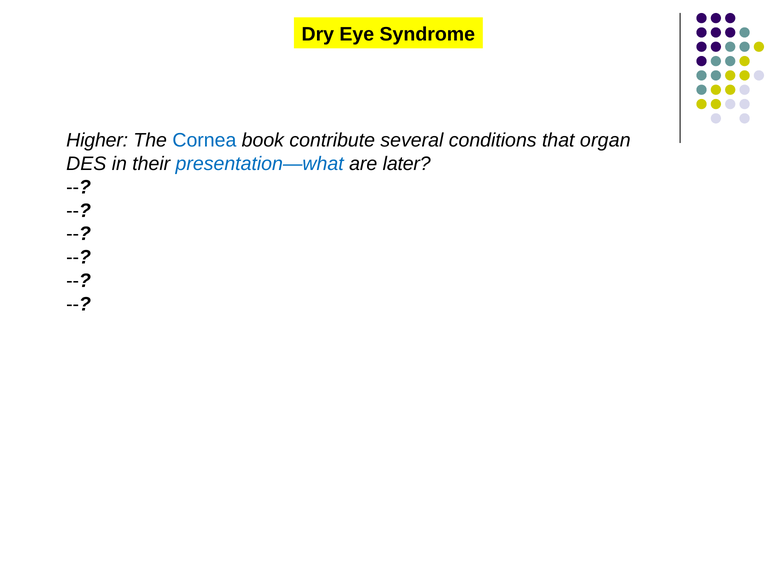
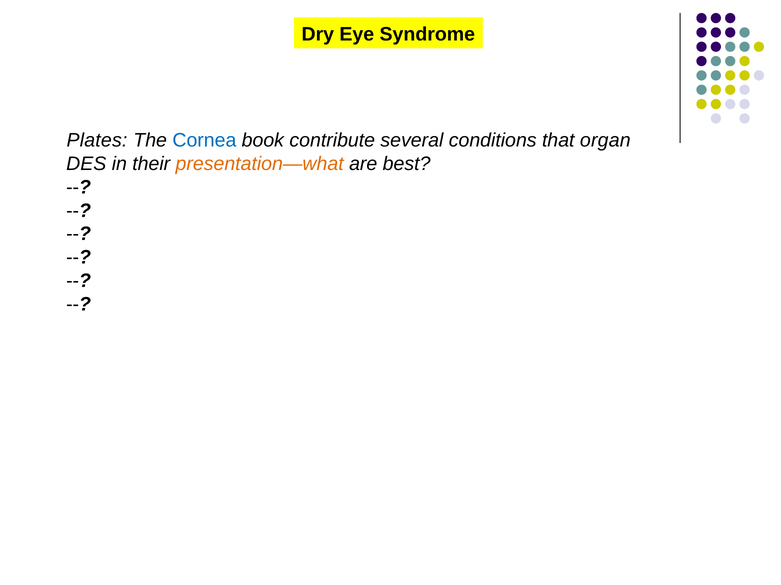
Higher: Higher -> Plates (97, 141)
presentation—what colour: blue -> orange (260, 164)
later: later -> best (407, 164)
